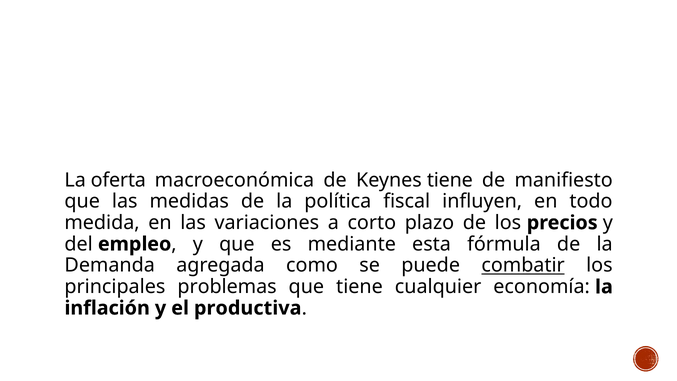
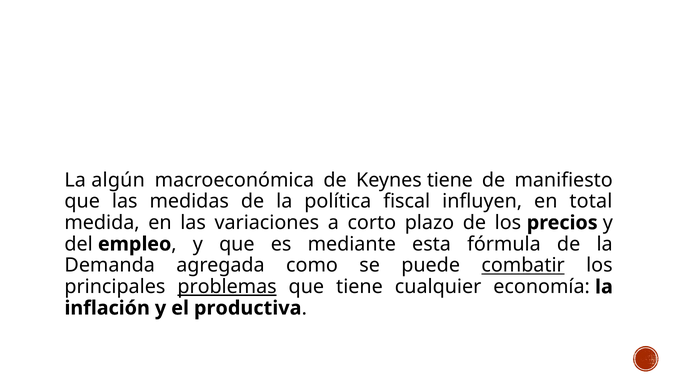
oferta: oferta -> algún (118, 180)
todo: todo -> total (591, 201)
problemas underline: none -> present (227, 287)
